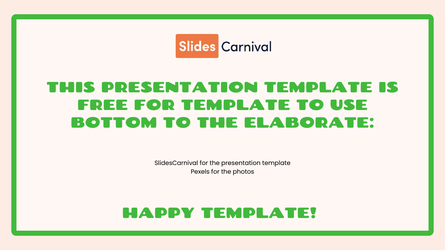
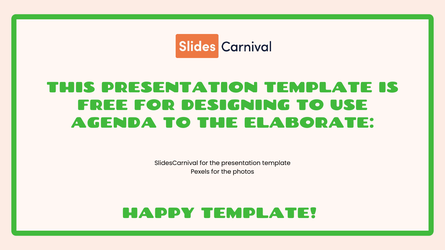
FOR TEMPLATE: TEMPLATE -> DESIGNING (236, 105)
BOTTOM: BOTTOM -> AGENDA (114, 123)
